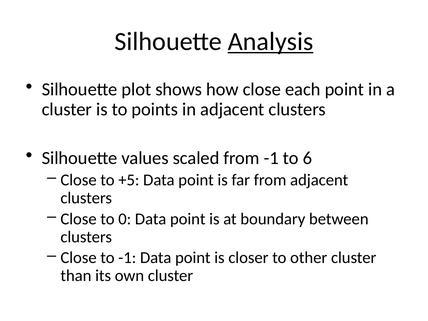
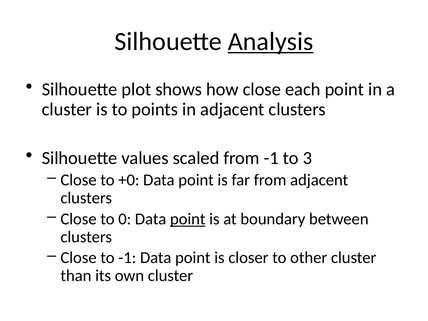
6: 6 -> 3 (307, 158)
+5: +5 -> +0 (129, 180)
point underline: none -> present (188, 219)
